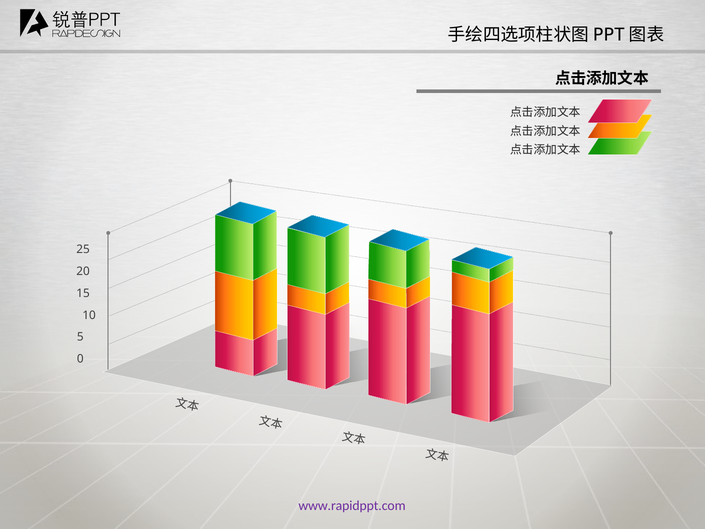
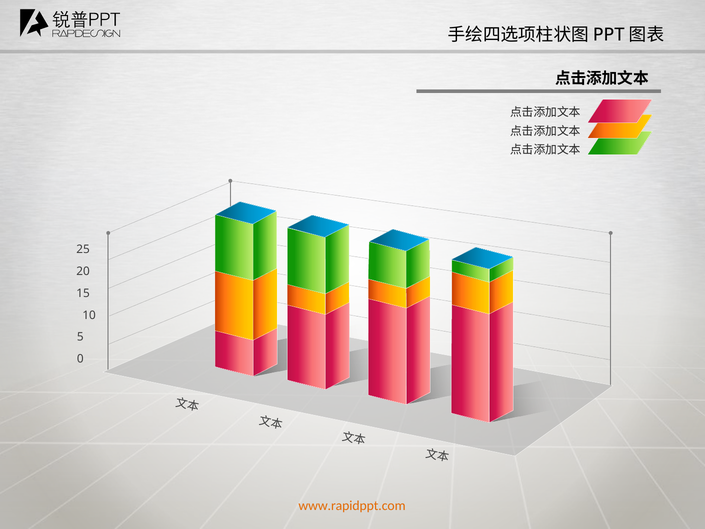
www.rapidppt.com colour: purple -> orange (352, 505)
